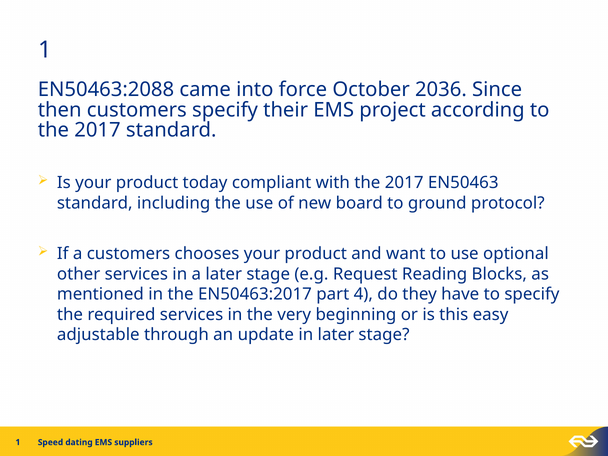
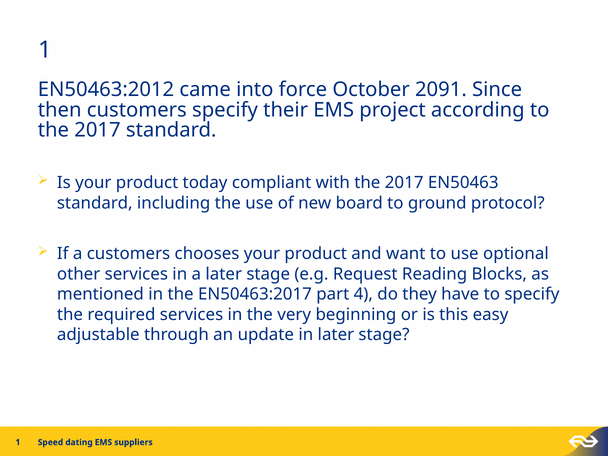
EN50463:2088: EN50463:2088 -> EN50463:2012 (106, 90)
2036: 2036 -> 2091 (441, 90)
